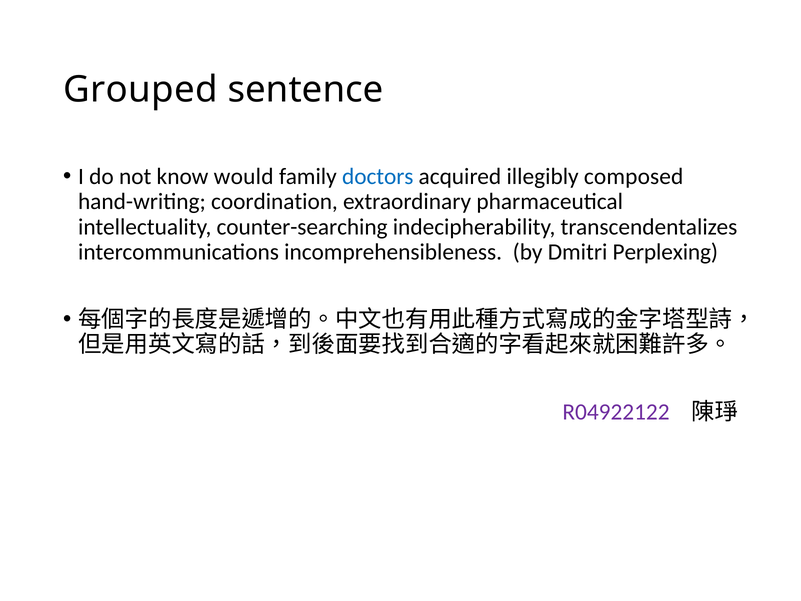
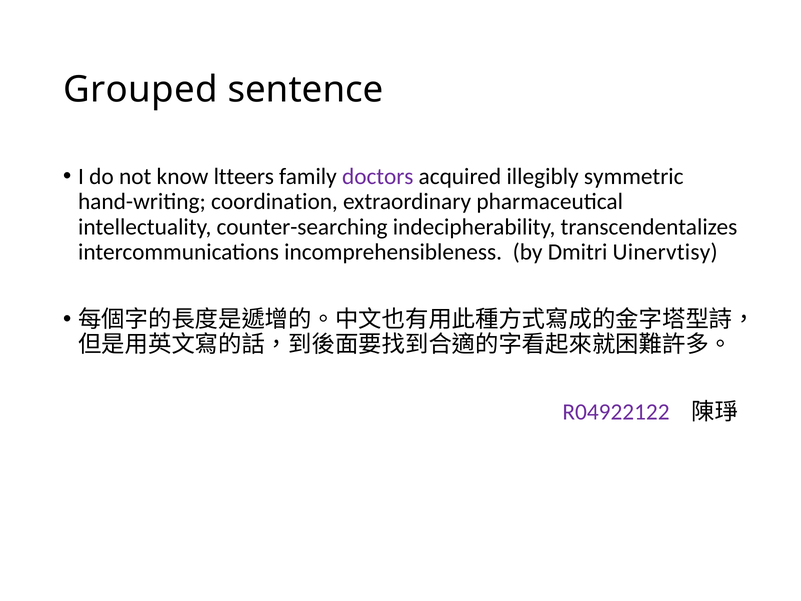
would: would -> ltteers (244, 176)
doctors colour: blue -> purple (378, 176)
composed: composed -> symmetric (634, 176)
Perplexing: Perplexing -> Uinervtisy (665, 252)
